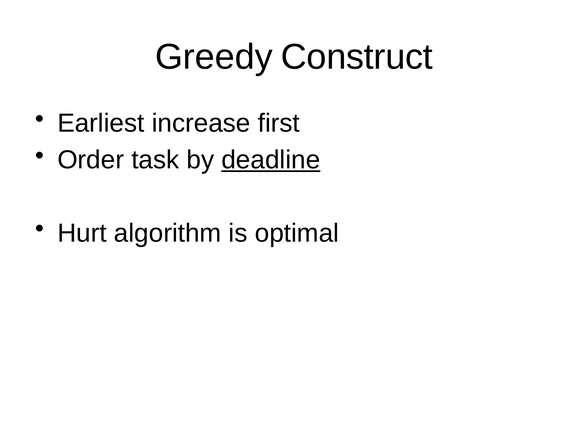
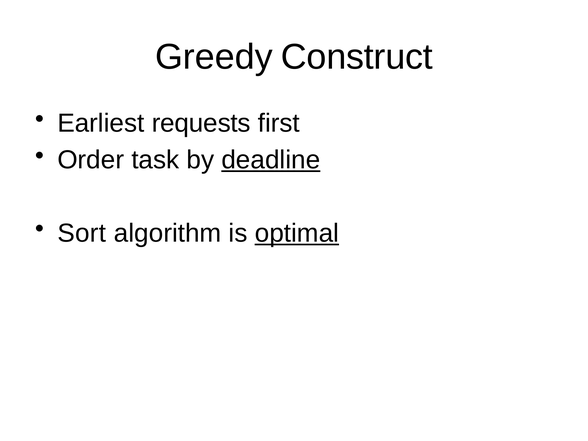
increase: increase -> requests (201, 123)
Hurt: Hurt -> Sort (82, 233)
optimal underline: none -> present (297, 233)
